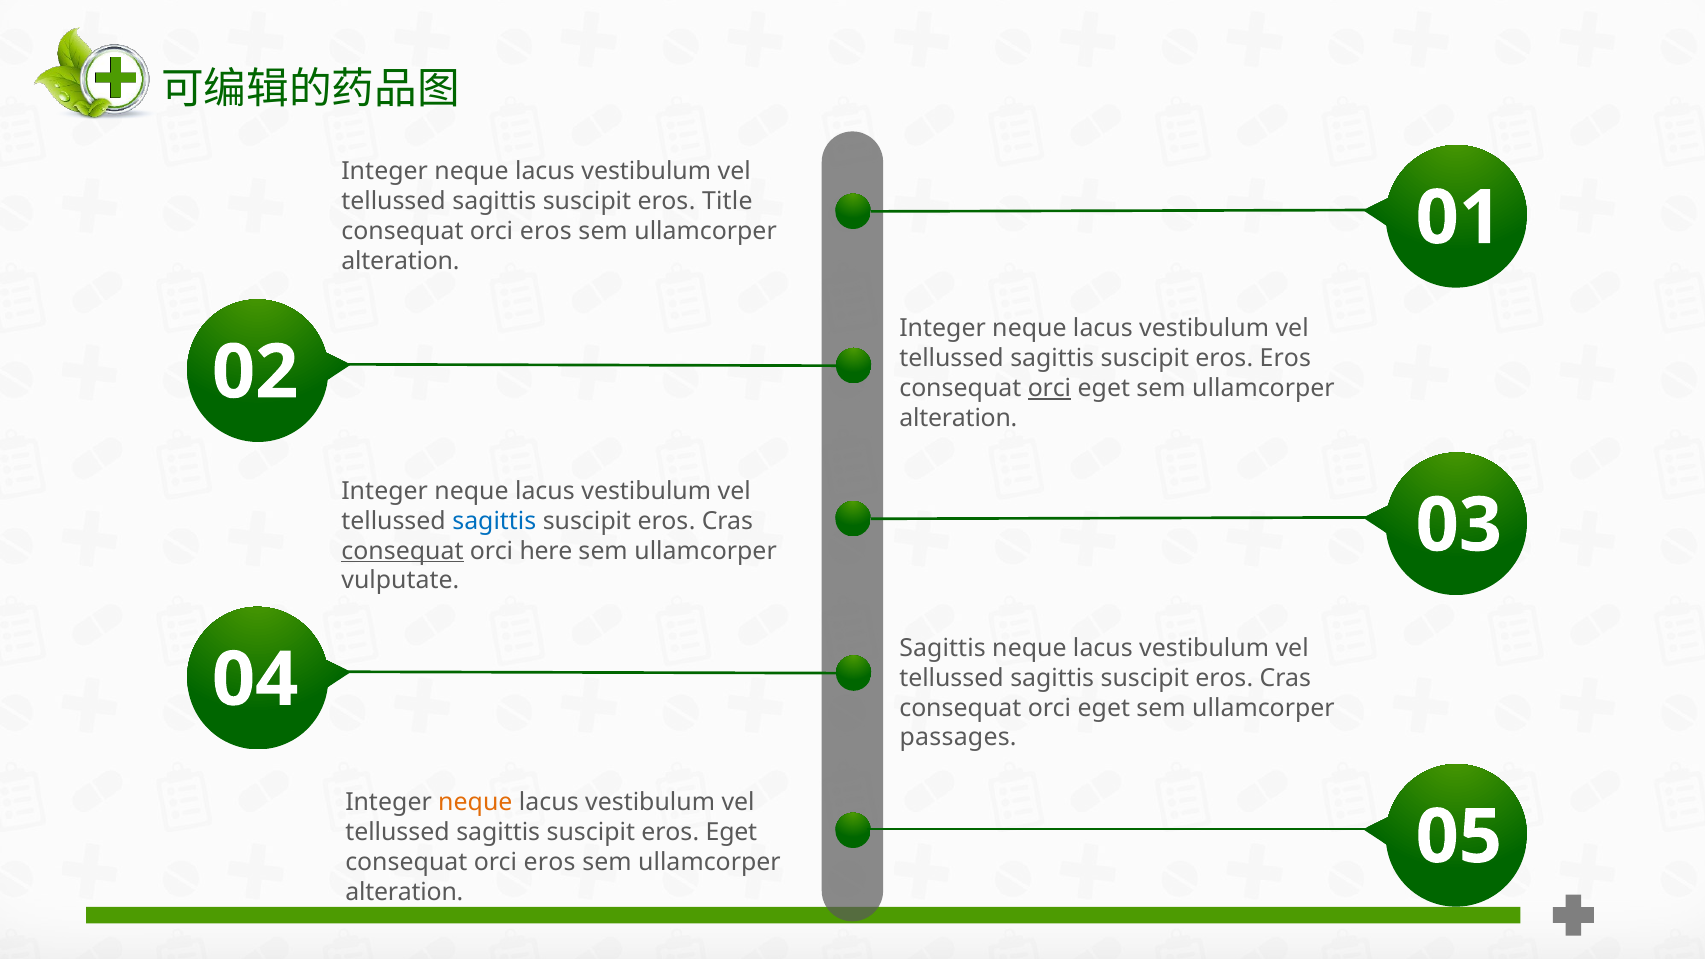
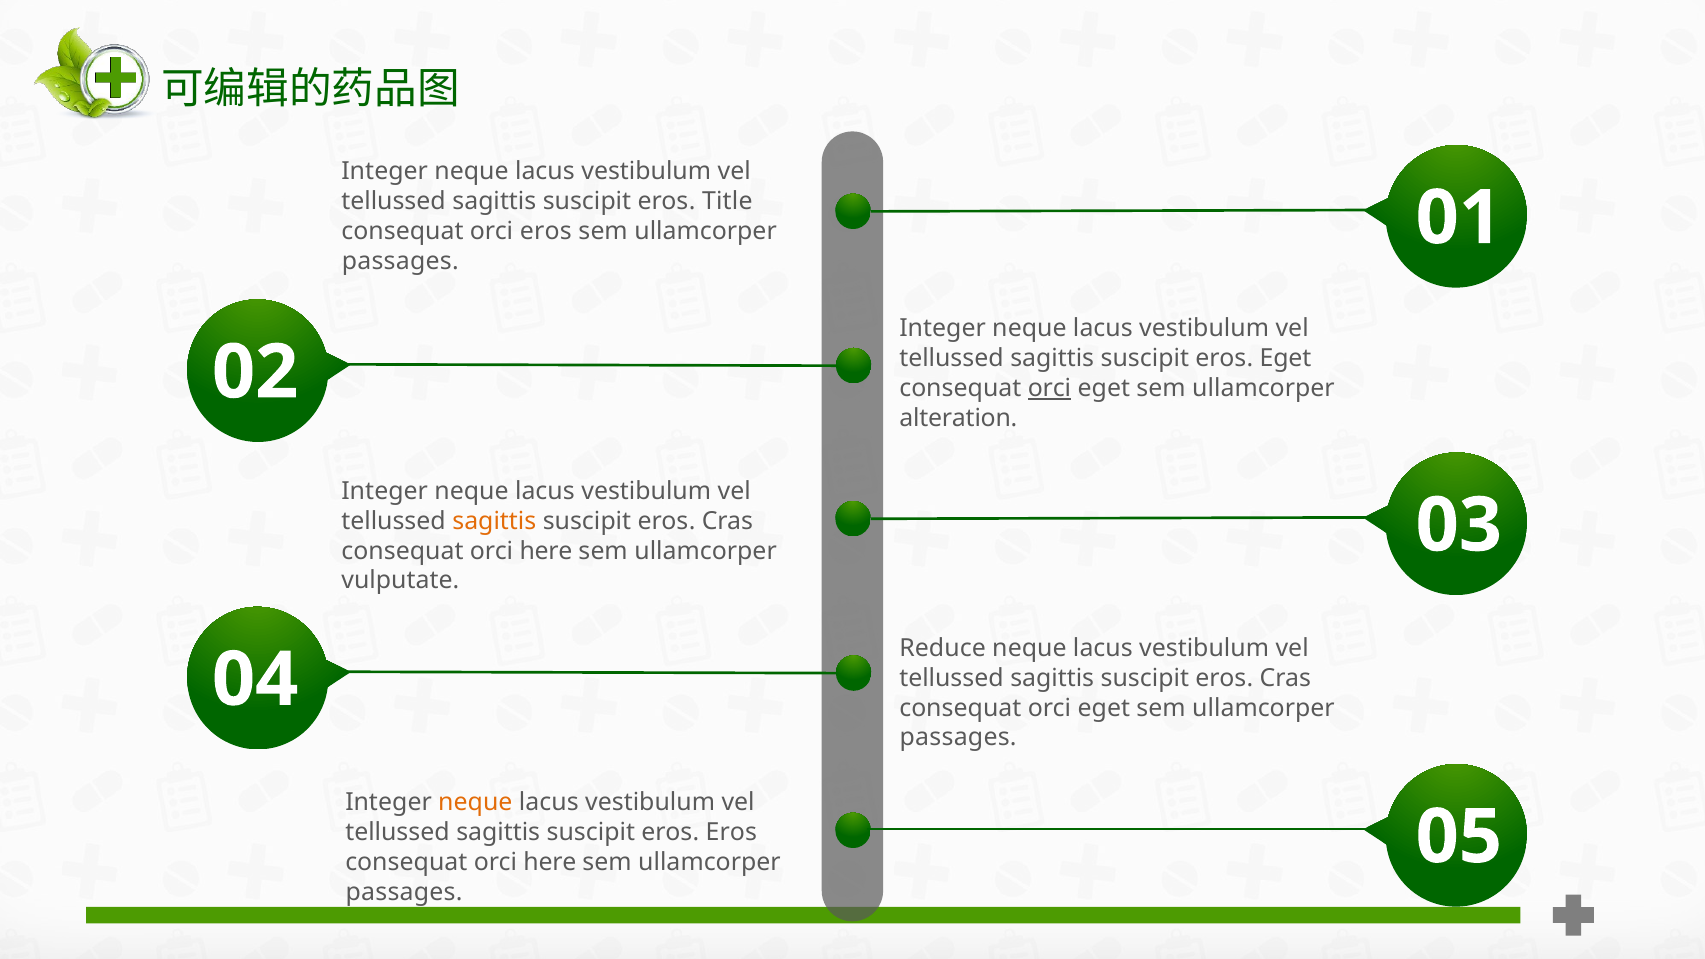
alteration: alteration -> passages (400, 261)
eros Eros: Eros -> Eget (1285, 358)
sagittis colour: blue -> orange (494, 521)
consequat underline: present -> none (402, 551)
Sagittis: Sagittis -> Reduce (943, 648)
eros Eget: Eget -> Eros (731, 833)
eros: eros -> here (550, 862)
alteration: alteration -> passages (404, 892)
